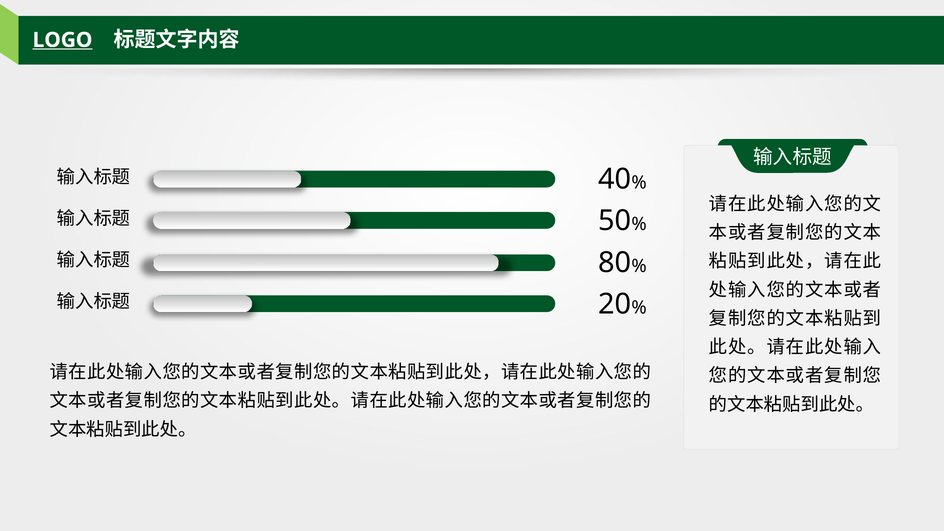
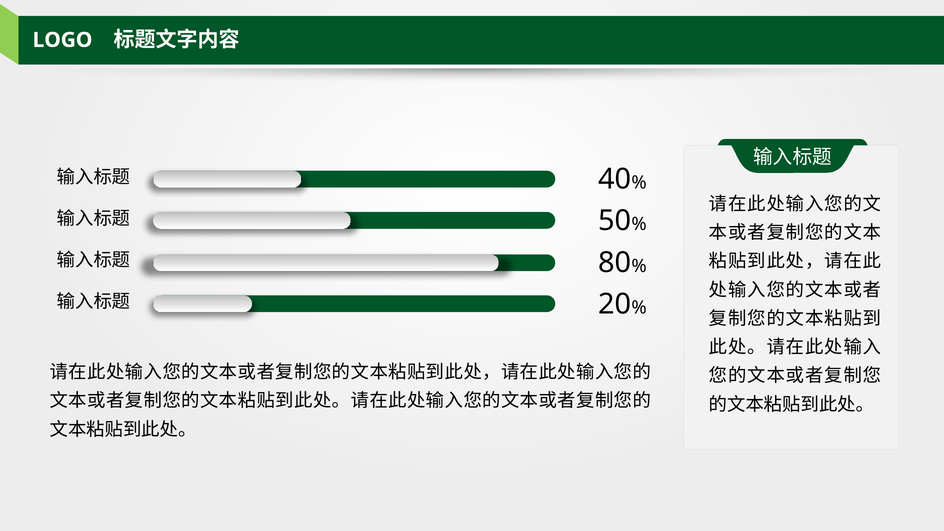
LOGO underline: present -> none (63, 40)
